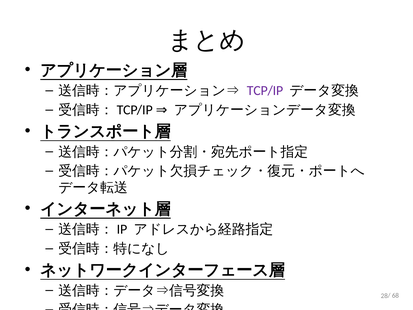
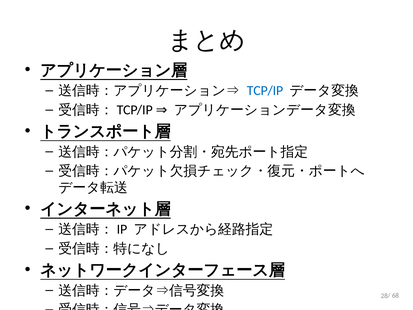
TCP/IP colour: purple -> blue (265, 91)
